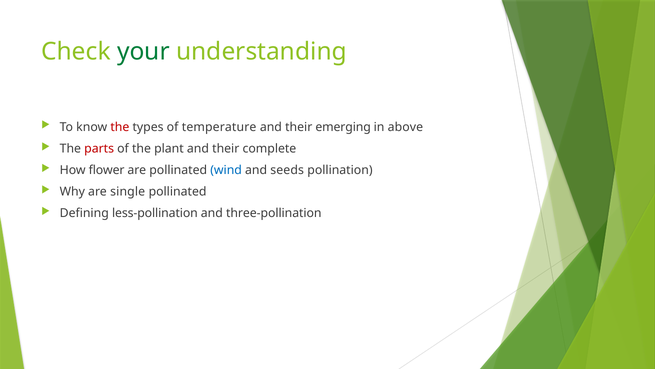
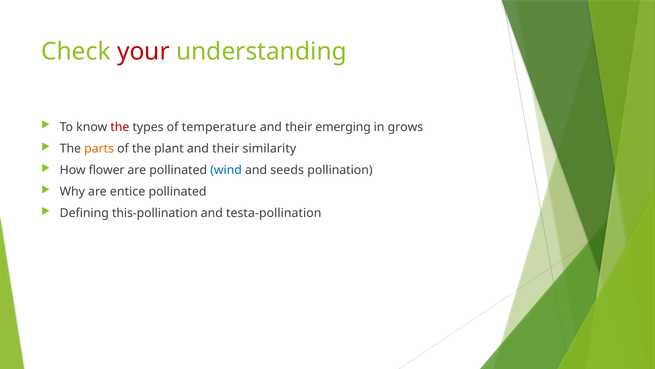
your colour: green -> red (143, 52)
above: above -> grows (405, 127)
parts colour: red -> orange (99, 148)
complete: complete -> similarity (269, 148)
single: single -> entice (128, 191)
less-pollination: less-pollination -> this-pollination (155, 213)
three-pollination: three-pollination -> testa-pollination (274, 213)
